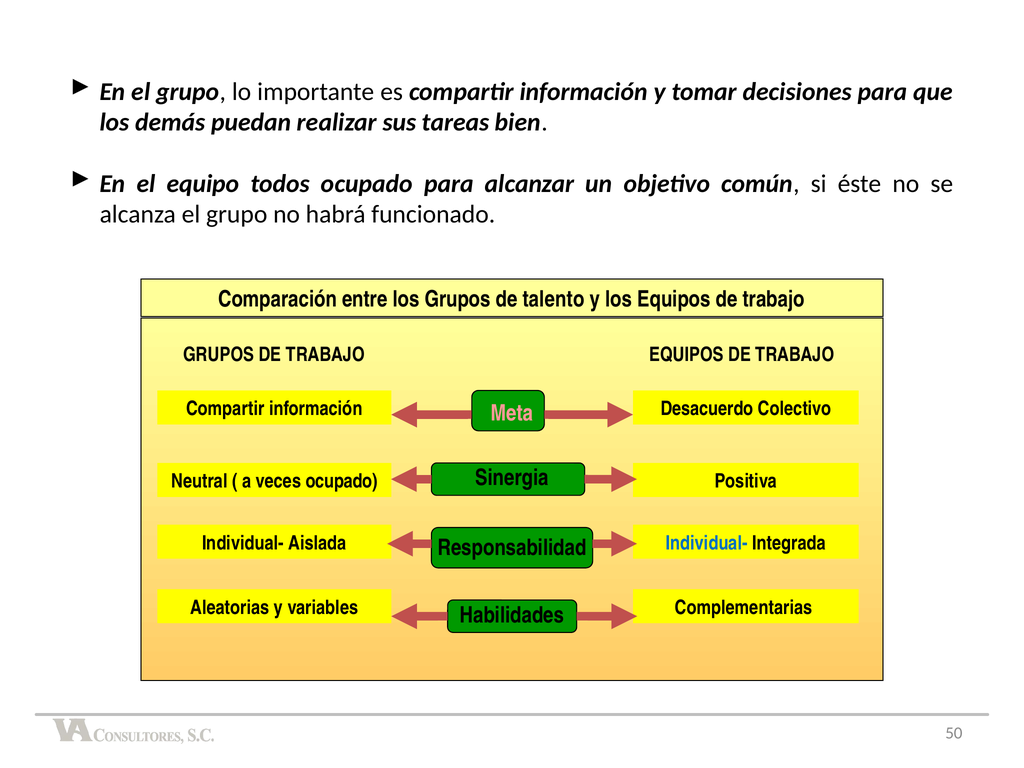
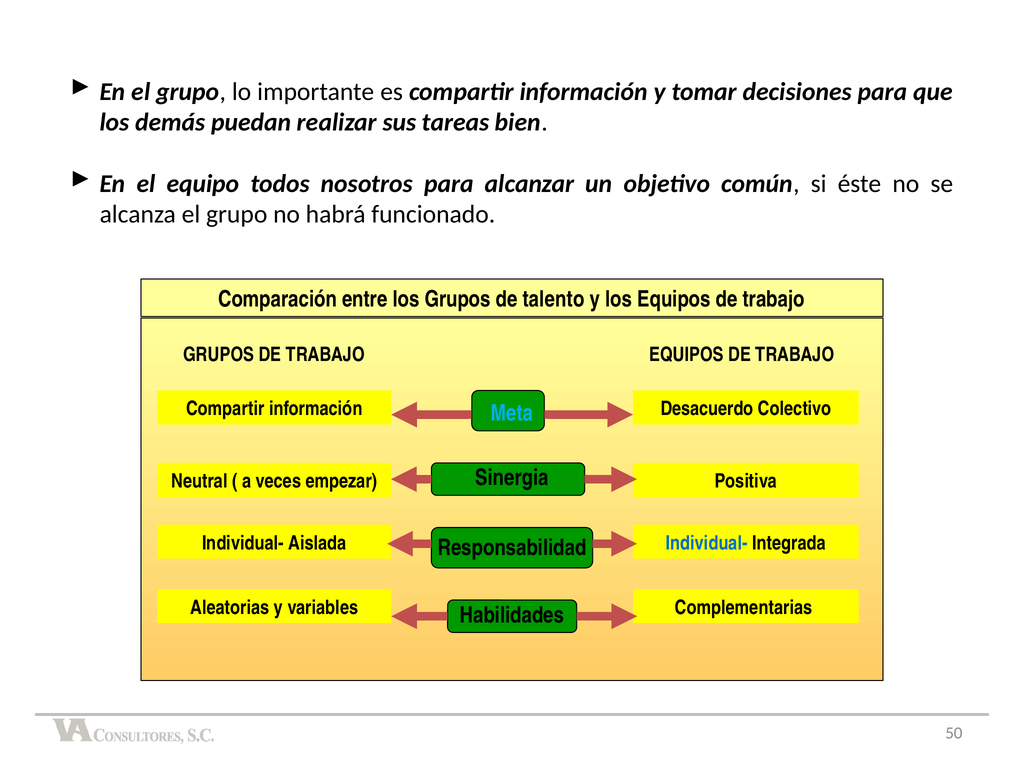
todos ocupado: ocupado -> nosotros (367, 184)
Meta colour: pink -> light blue (512, 413)
veces ocupado: ocupado -> empezar (342, 481)
